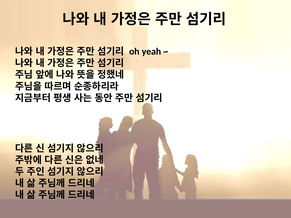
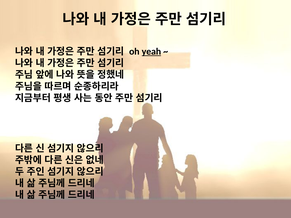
yeah underline: none -> present (151, 52)
